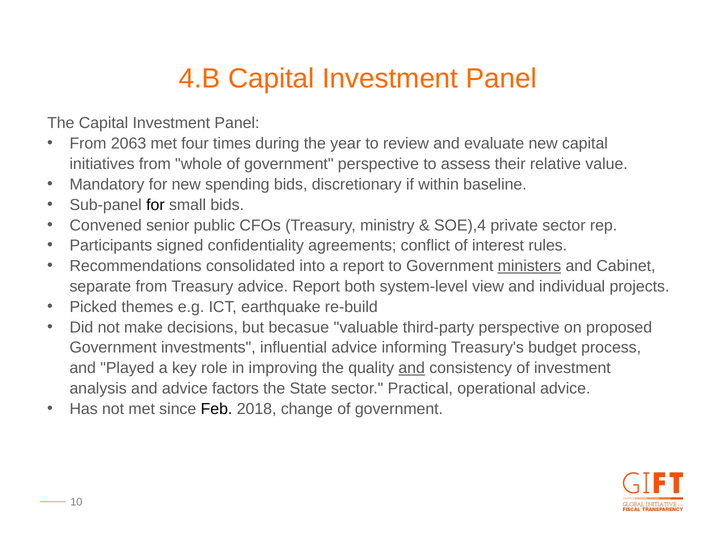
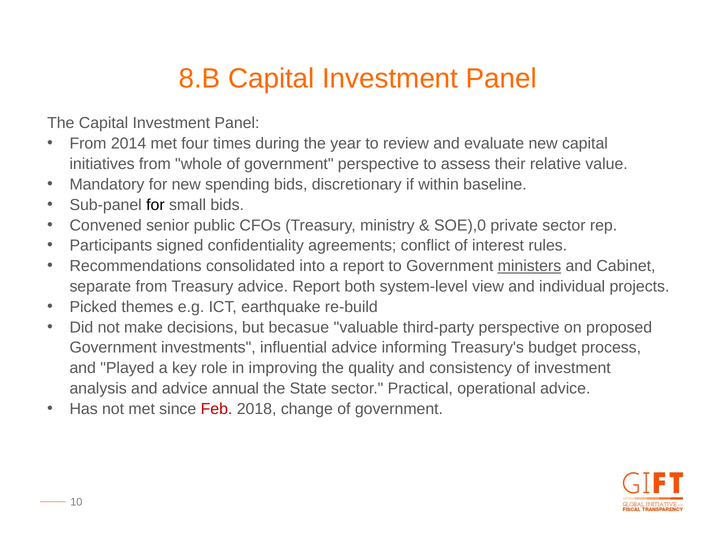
4.B: 4.B -> 8.B (200, 79)
2063: 2063 -> 2014 (129, 144)
SOE),4: SOE),4 -> SOE),0 (460, 225)
and underline: present -> none (412, 368)
factors: factors -> annual (236, 389)
Feb colour: black -> red (217, 409)
